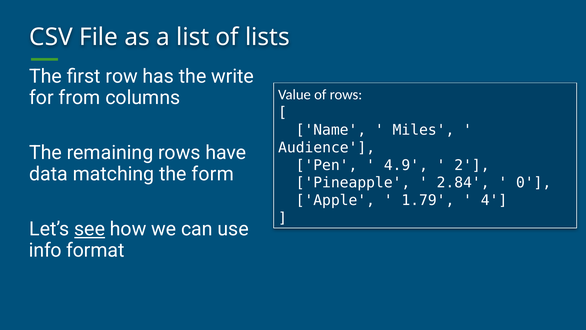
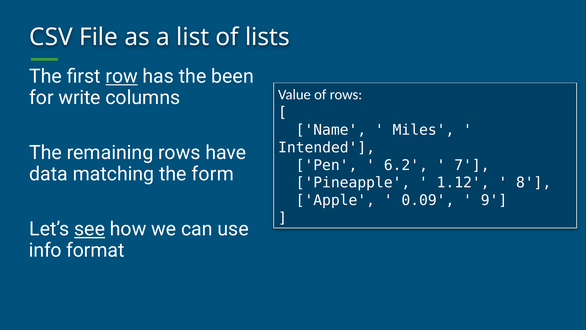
row underline: none -> present (122, 76)
write: write -> been (233, 76)
from: from -> write (80, 97)
Audience: Audience -> Intended (327, 147)
4.9: 4.9 -> 6.2 (406, 165)
2: 2 -> 7 (472, 165)
2.84: 2.84 -> 1.12 (463, 183)
0: 0 -> 8 (534, 183)
1.79: 1.79 -> 0.09 (428, 200)
4: 4 -> 9 (494, 200)
